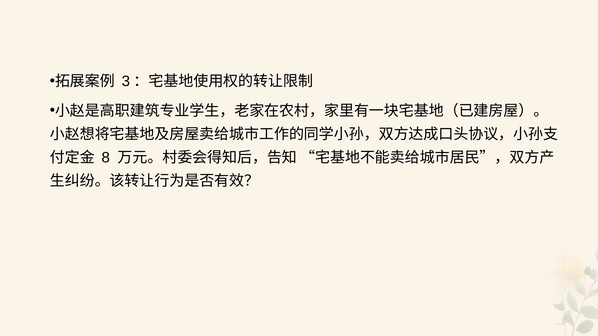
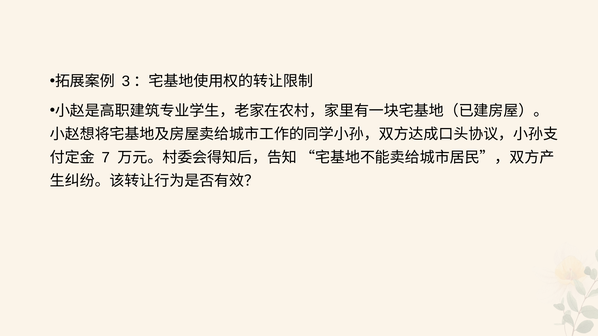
8: 8 -> 7 (106, 158)
